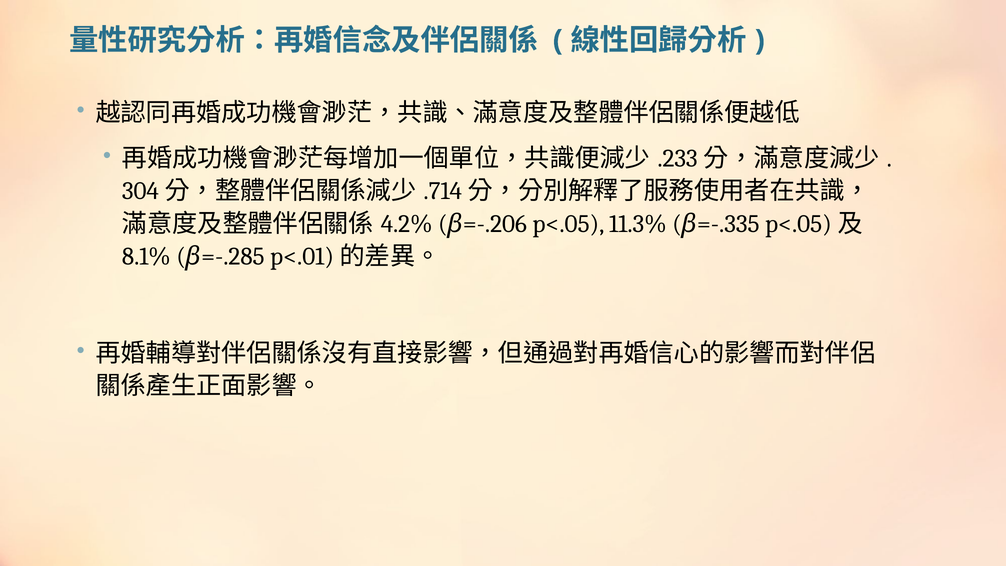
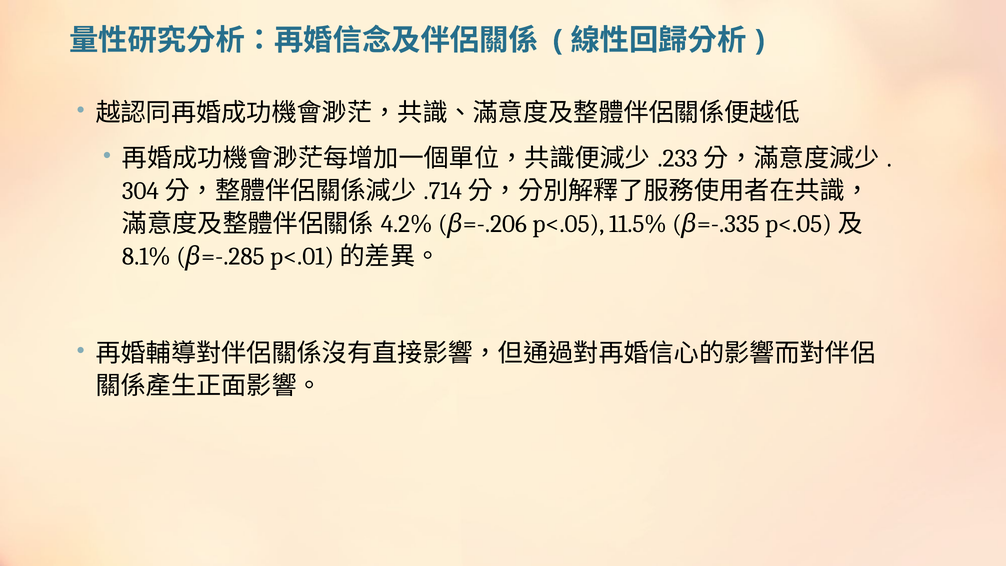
11.3%: 11.3% -> 11.5% (638, 224)
